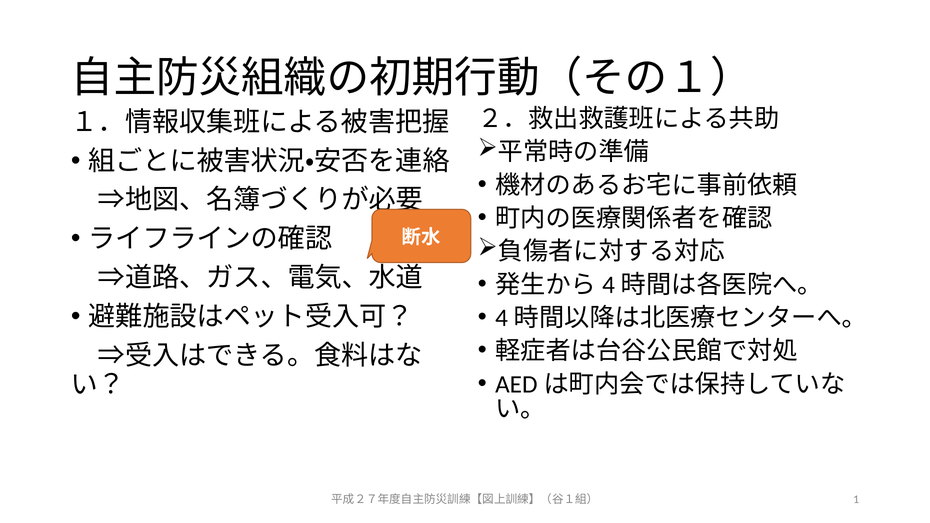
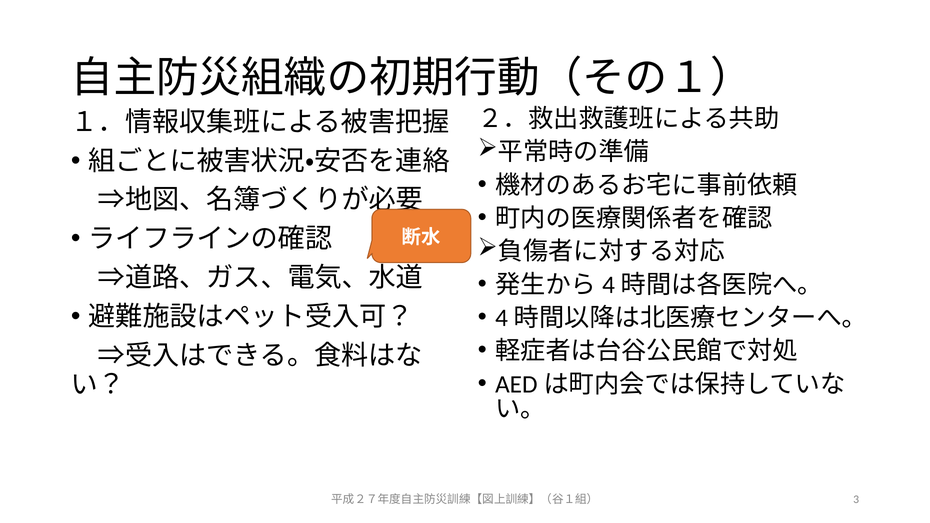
1: 1 -> 3 (856, 499)
